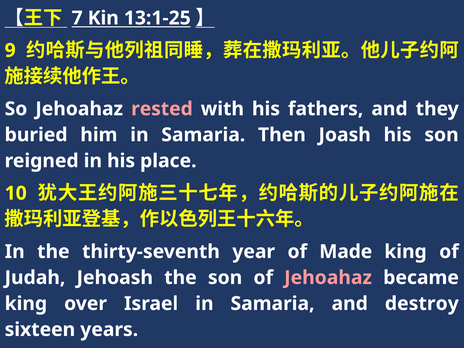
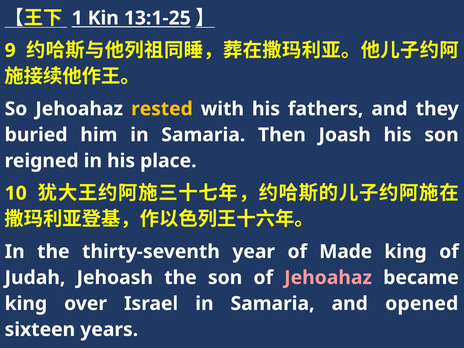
7: 7 -> 1 (77, 18)
rested colour: pink -> yellow (162, 109)
destroy: destroy -> opened (422, 304)
